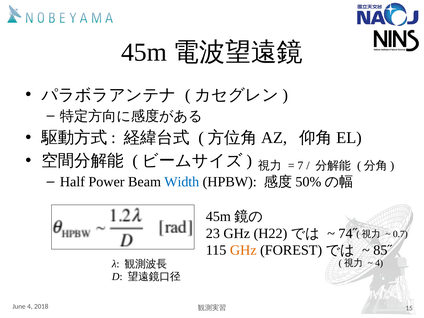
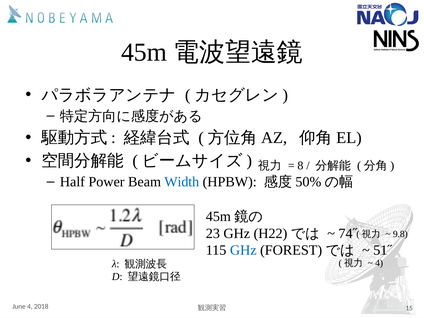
7: 7 -> 8 (300, 166)
0.7: 0.7 -> 9.8 (400, 234)
GHz colour: orange -> blue (243, 250)
85˝: 85˝ -> 51˝ (383, 250)
